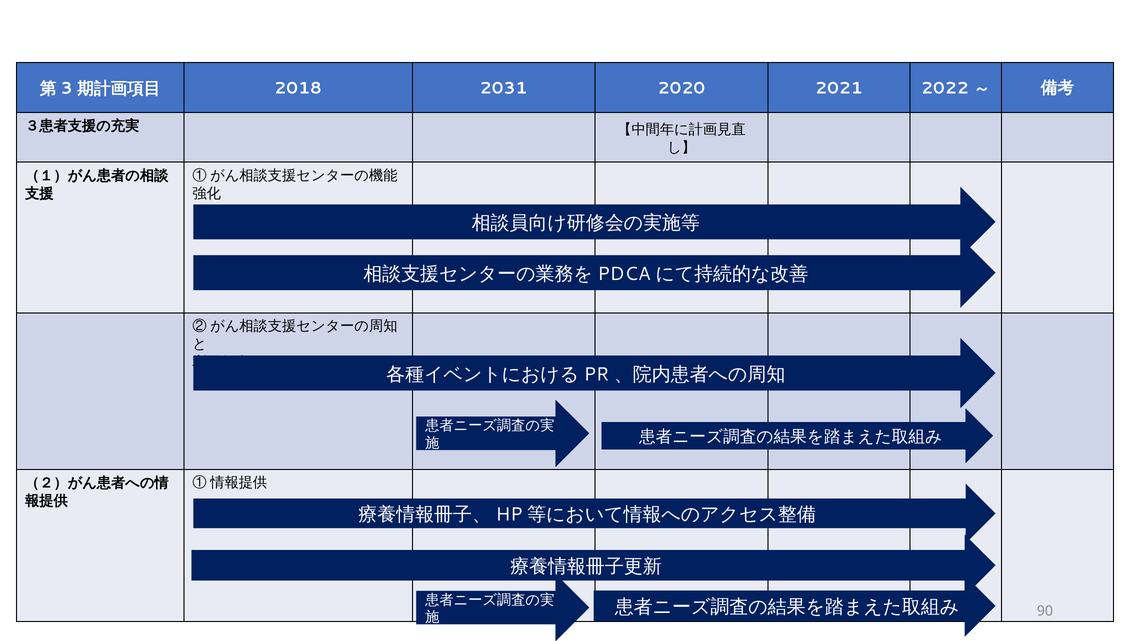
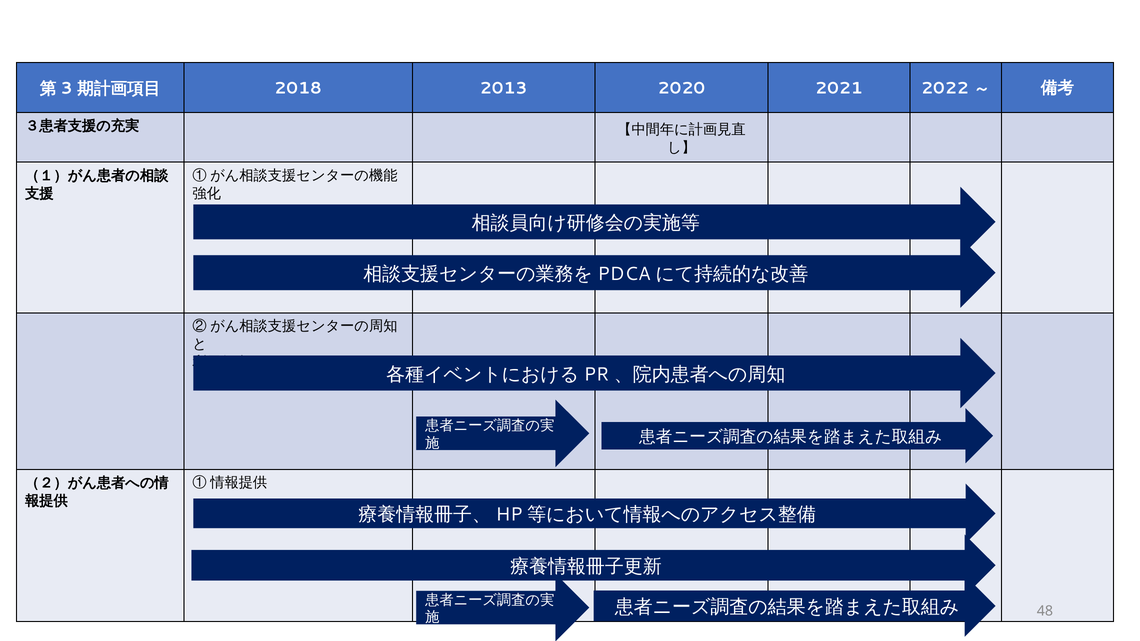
2031: 2031 -> 2013 (504, 88)
90: 90 -> 48 (1045, 611)
